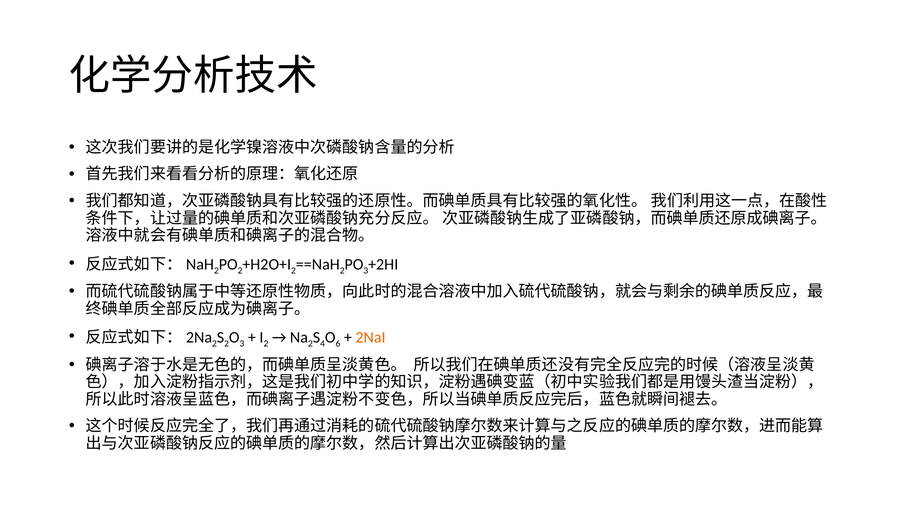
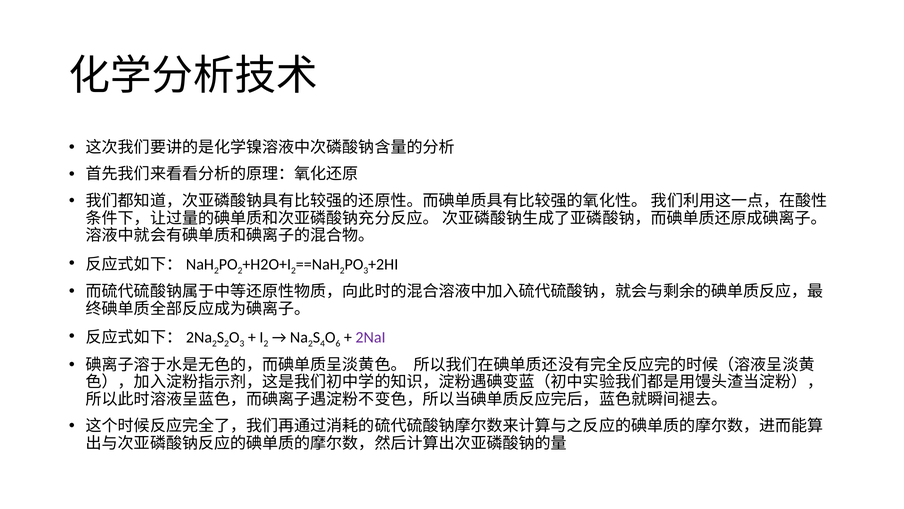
2NaI colour: orange -> purple (371, 337)
